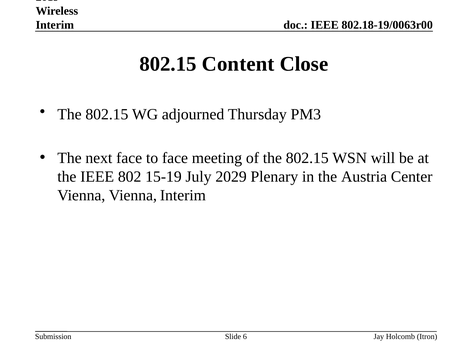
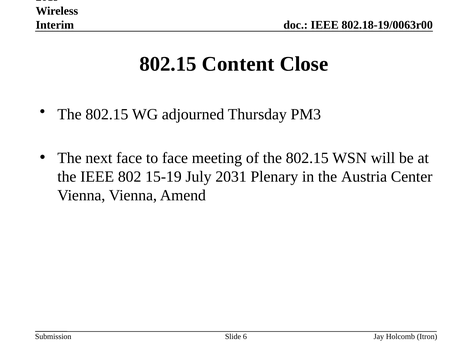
2029: 2029 -> 2031 (231, 177)
Vienna Interim: Interim -> Amend (183, 195)
